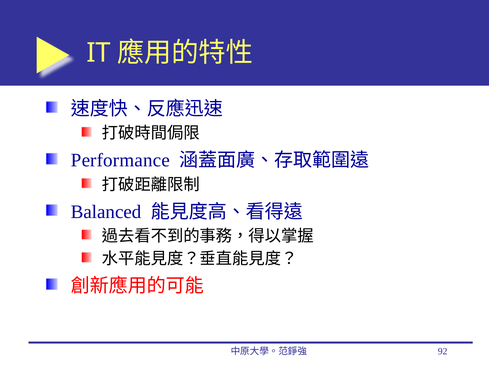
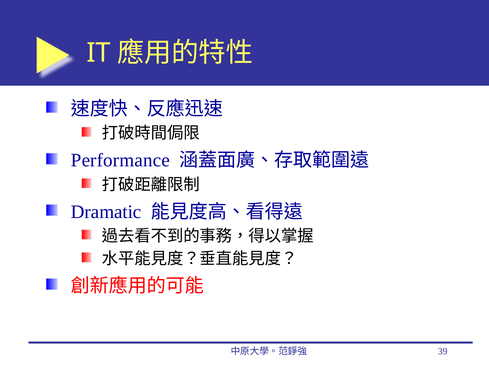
Balanced: Balanced -> Dramatic (106, 212)
92: 92 -> 39 (443, 351)
